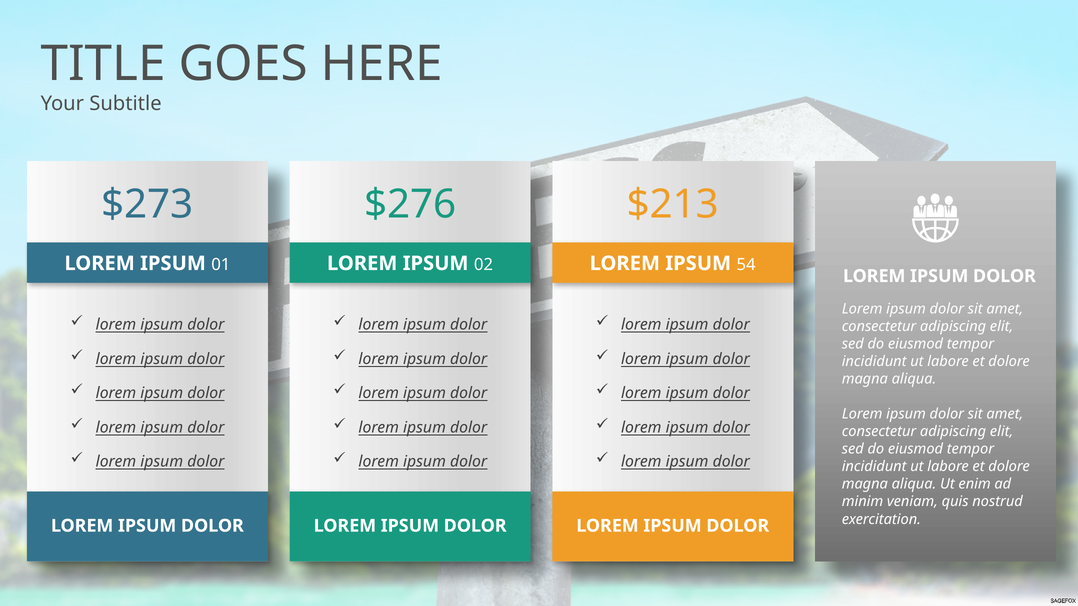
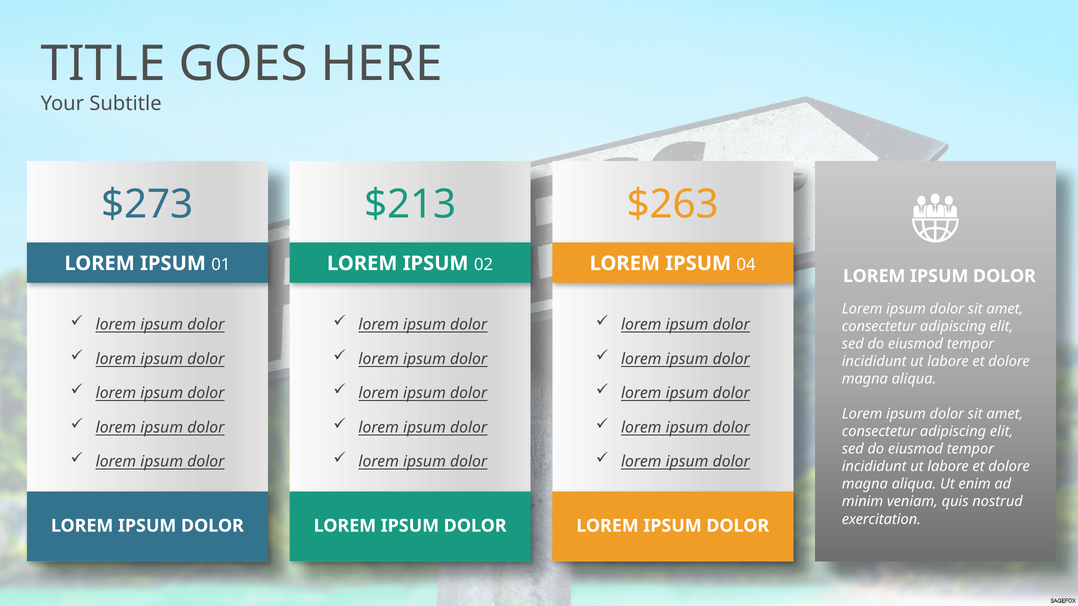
$276: $276 -> $213 (410, 204)
$213: $213 -> $263 (673, 204)
54: 54 -> 04 (746, 265)
